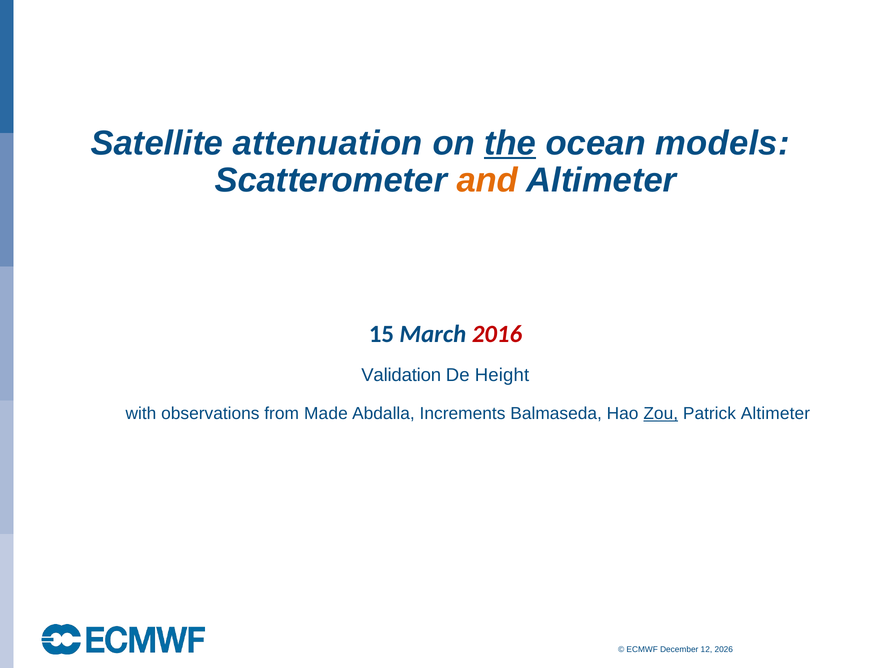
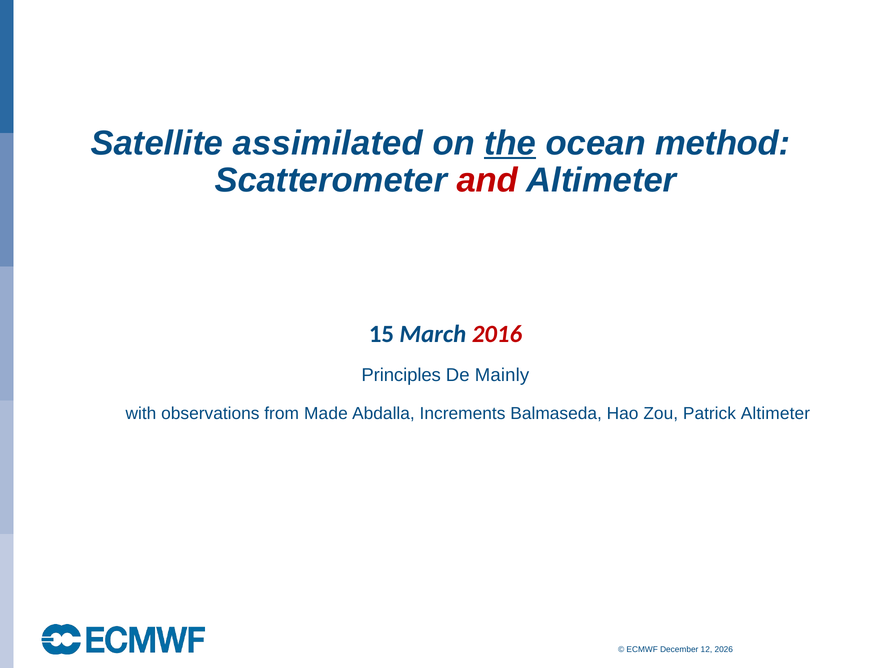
attenuation: attenuation -> assimilated (328, 143)
models: models -> method (723, 143)
and colour: orange -> red (487, 180)
Validation: Validation -> Principles (401, 375)
Height: Height -> Mainly (502, 375)
Zou underline: present -> none (661, 414)
